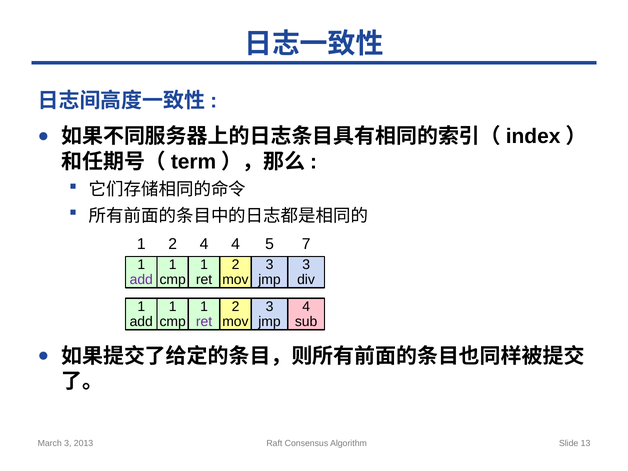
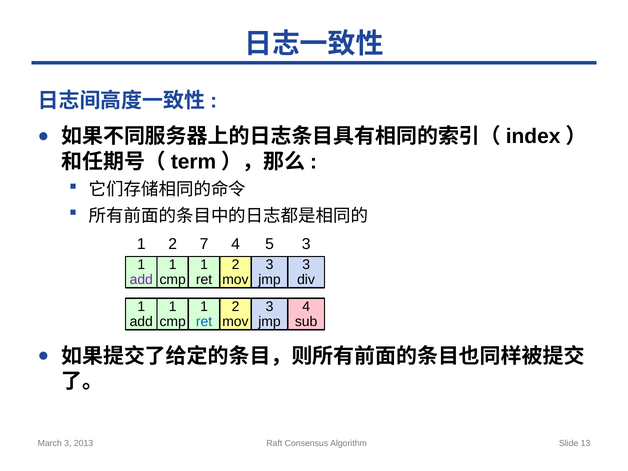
2 4: 4 -> 7 (204, 244)
5 7: 7 -> 3 (306, 244)
ret colour: purple -> blue (204, 321)
